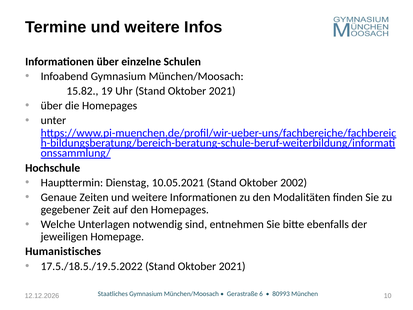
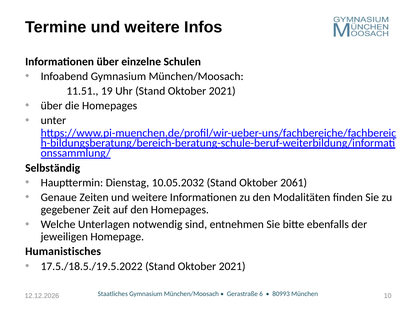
15.82: 15.82 -> 11.51 (82, 91)
Hochschule: Hochschule -> Selbständig (53, 168)
10.05.2021: 10.05.2021 -> 10.05.2032 (178, 183)
2002: 2002 -> 2061 (294, 183)
